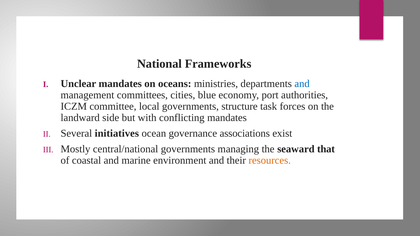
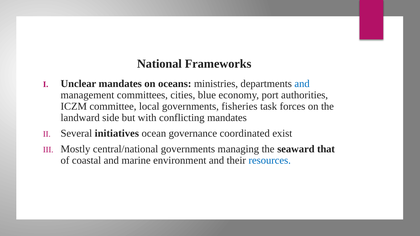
structure: structure -> fisheries (239, 107)
associations: associations -> coordinated (245, 134)
resources colour: orange -> blue (270, 161)
